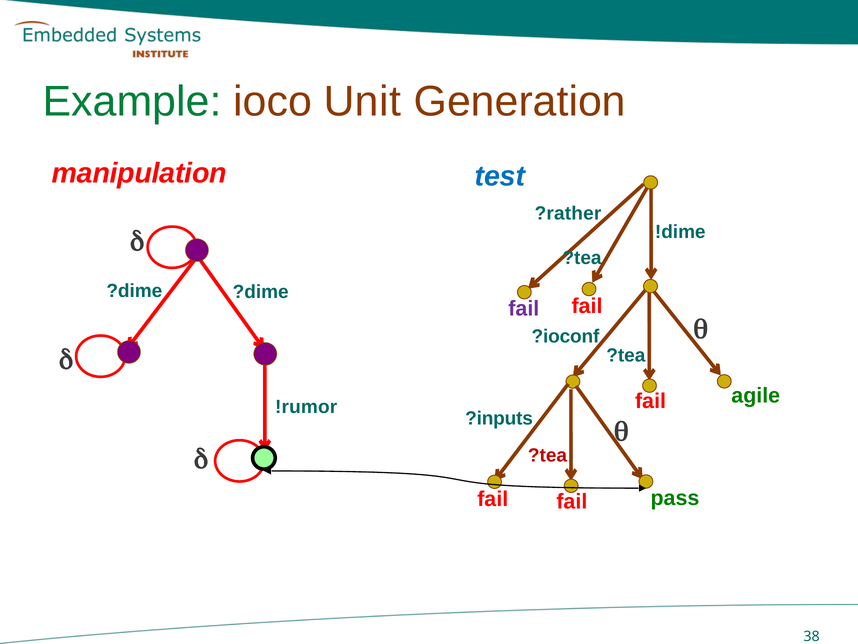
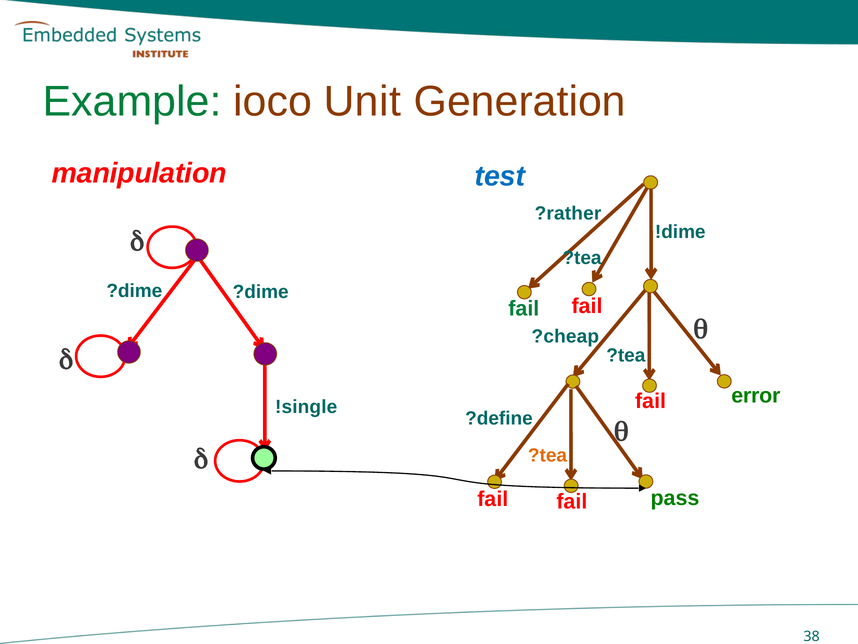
fail colour: purple -> green (524, 308)
?ioconf: ?ioconf -> ?cheap (565, 336)
agile: agile -> error (756, 395)
!rumor: !rumor -> !single (306, 407)
?inputs: ?inputs -> ?define (499, 418)
?tea colour: red -> orange (548, 455)
